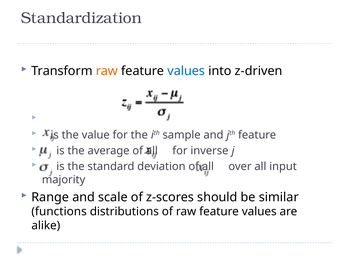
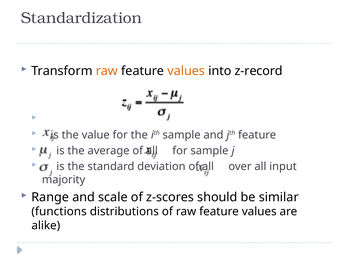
values colour: blue -> orange (186, 71)
z-driven: z-driven -> z-record (259, 71)
for inverse: inverse -> sample (209, 150)
